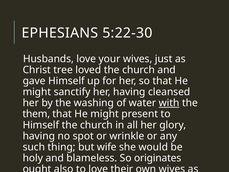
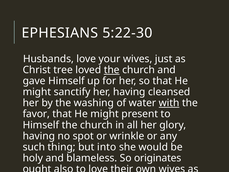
the underline: none -> present (112, 70)
them: them -> favor (36, 114)
wife: wife -> into (107, 147)
